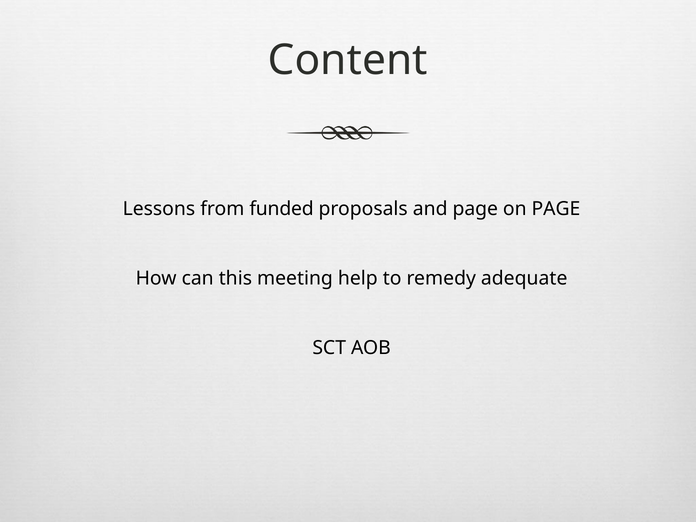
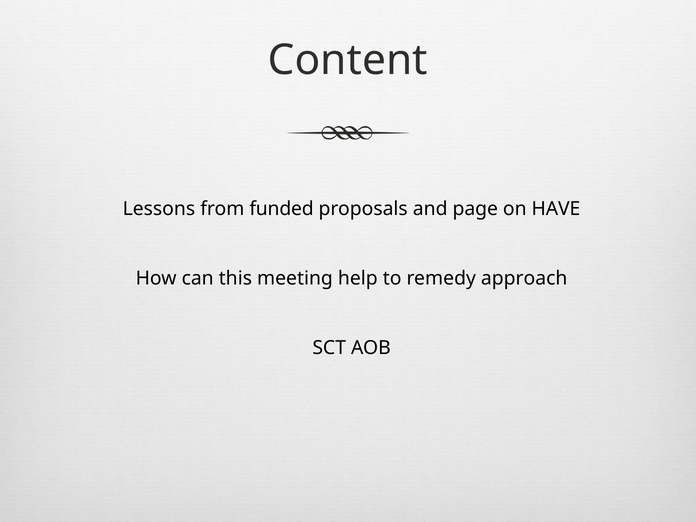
on PAGE: PAGE -> HAVE (556, 209)
adequate: adequate -> approach (524, 278)
